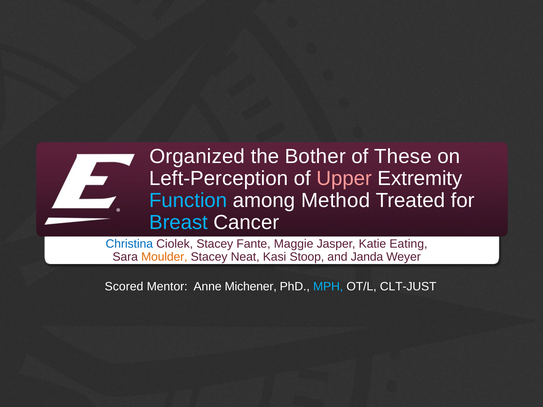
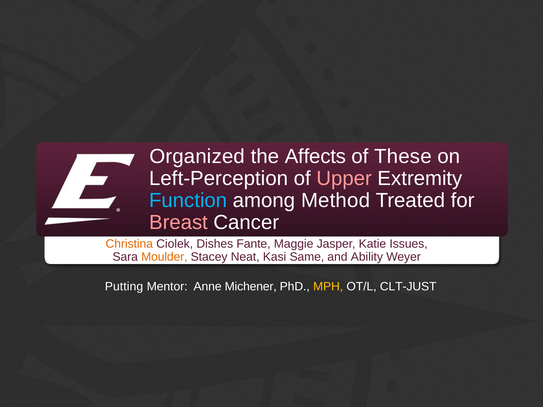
Bother: Bother -> Affects (316, 157)
Breast colour: light blue -> pink (179, 223)
Christina colour: blue -> orange (129, 244)
Ciolek Stacey: Stacey -> Dishes (215, 244)
Eating: Eating -> Issues (409, 244)
Stoop: Stoop -> Same (307, 257)
Janda: Janda -> Ability (367, 257)
Scored: Scored -> Putting (124, 287)
MPH colour: light blue -> yellow (328, 287)
